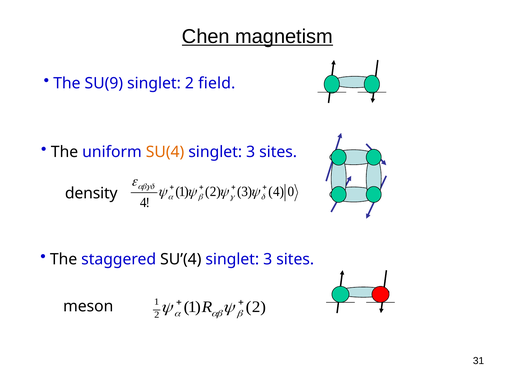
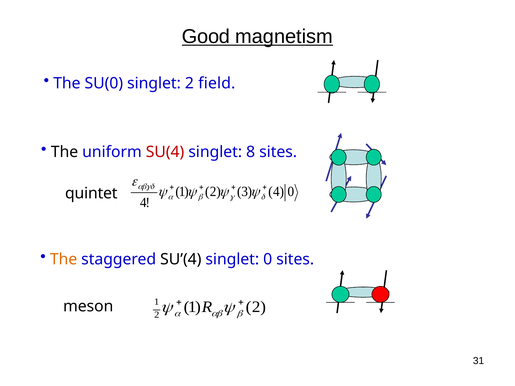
Chen: Chen -> Good (206, 37)
SU(9: SU(9 -> SU(0 (104, 83)
SU(4 colour: orange -> red (165, 152)
3: 3 -> 8 (251, 152)
density: density -> quintet (91, 193)
The colour: black -> orange (64, 259)
3: 3 -> 0 (268, 259)
